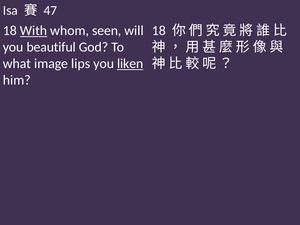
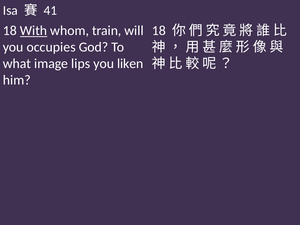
47: 47 -> 41 (50, 10)
seen: seen -> train (107, 31)
beautiful: beautiful -> occupies (51, 47)
liken underline: present -> none (130, 64)
